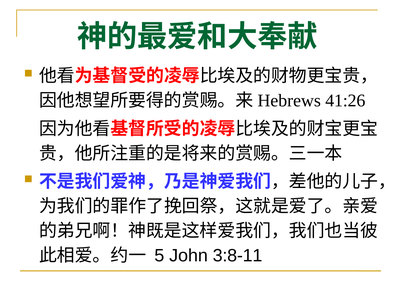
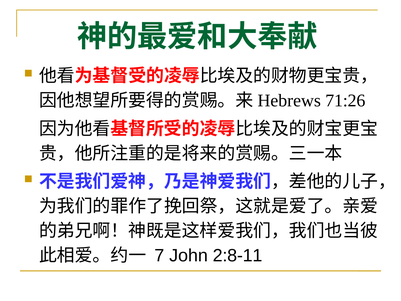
41:26: 41:26 -> 71:26 (345, 101)
5: 5 -> 7 (159, 255)
3:8-11: 3:8-11 -> 2:8-11 (238, 255)
